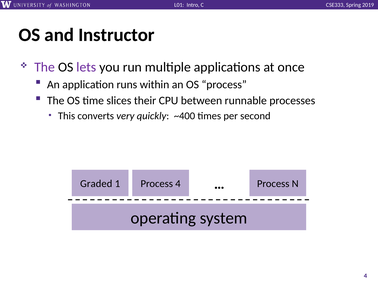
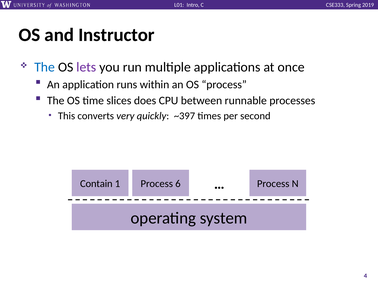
The colour: purple -> blue (45, 67)
their: their -> does (145, 101)
~400: ~400 -> ~397 (184, 116)
Graded: Graded -> Contain (96, 184)
Process 4: 4 -> 6 (178, 184)
